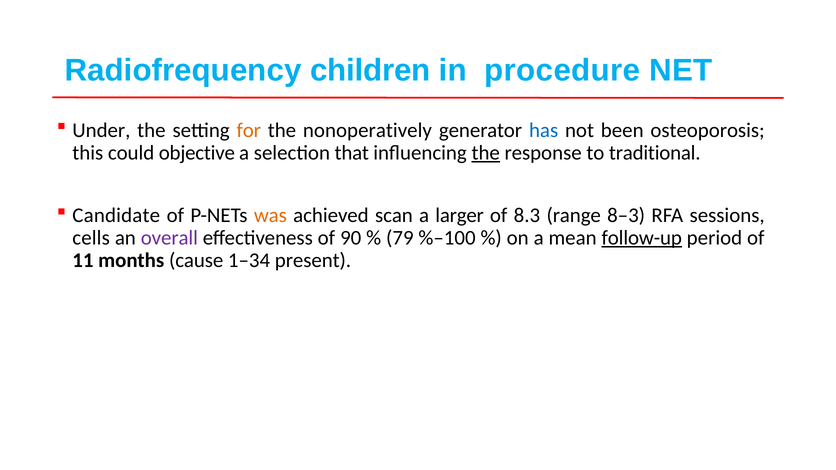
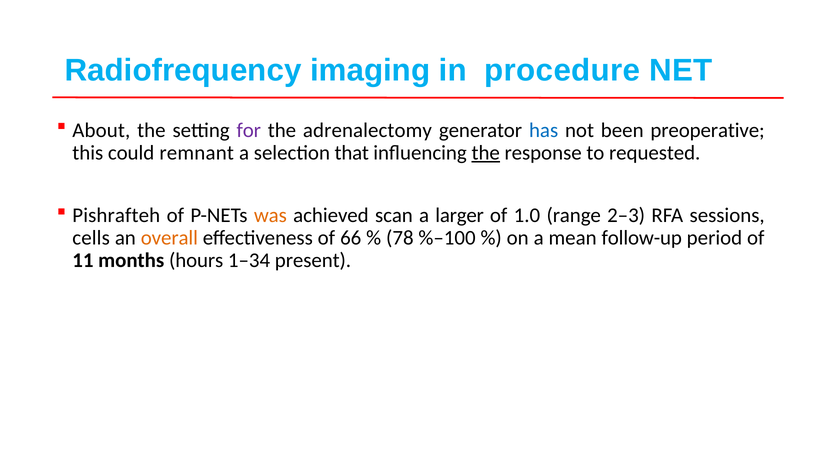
children: children -> imaging (370, 70)
Under: Under -> About (101, 130)
for colour: orange -> purple (249, 130)
nonoperatively: nonoperatively -> adrenalectomy (367, 130)
osteoporosis: osteoporosis -> preoperative (708, 130)
objective: objective -> remnant (197, 153)
traditional: traditional -> requested (655, 153)
Candidate: Candidate -> Pishrafteh (116, 215)
8.3: 8.3 -> 1.0 (527, 215)
8–3: 8–3 -> 2–3 (626, 215)
overall colour: purple -> orange (169, 238)
90: 90 -> 66 (351, 238)
79: 79 -> 78 (400, 238)
follow-up underline: present -> none (642, 238)
cause: cause -> hours (196, 260)
